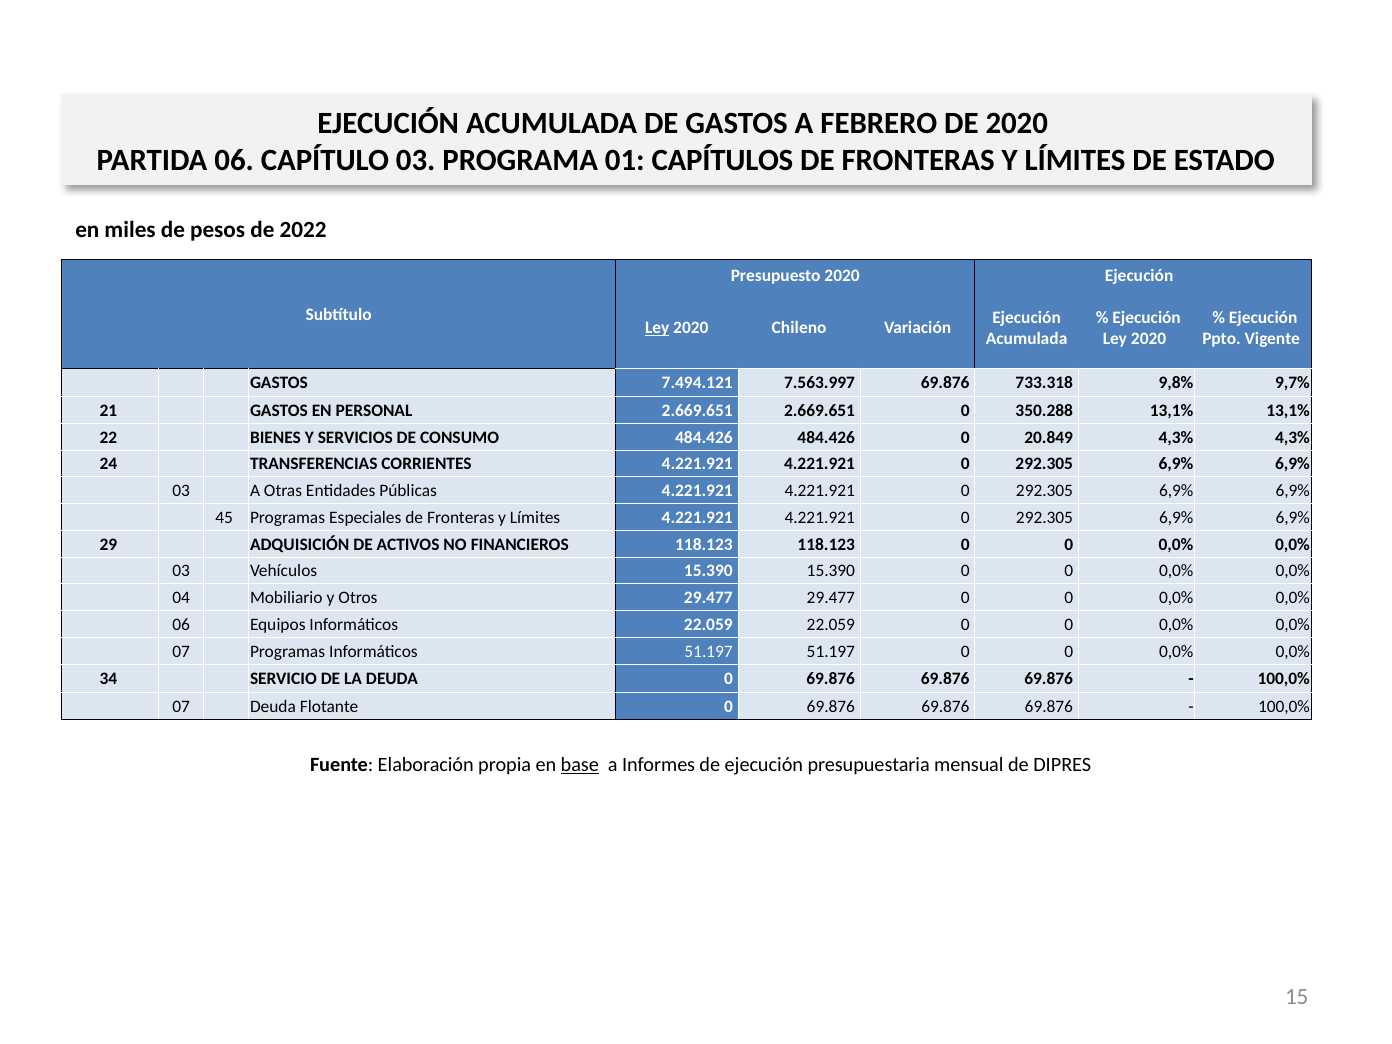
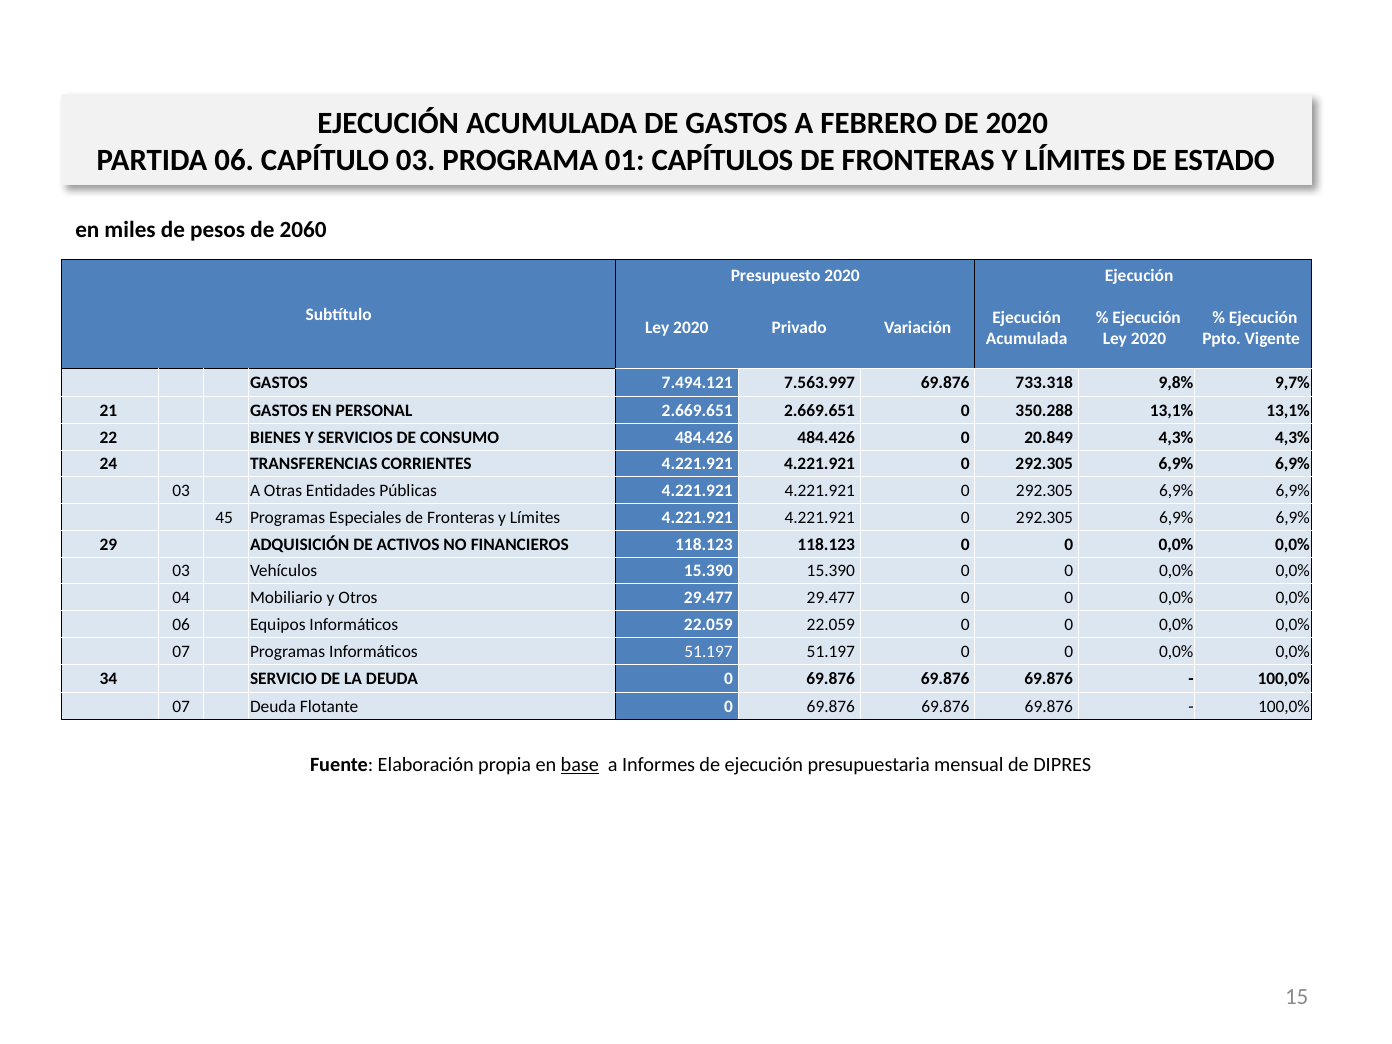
2022: 2022 -> 2060 (303, 229)
Ley underline: present -> none (657, 328)
Chileno: Chileno -> Privado (799, 328)
